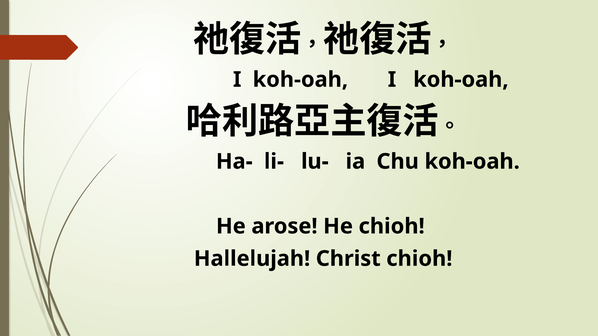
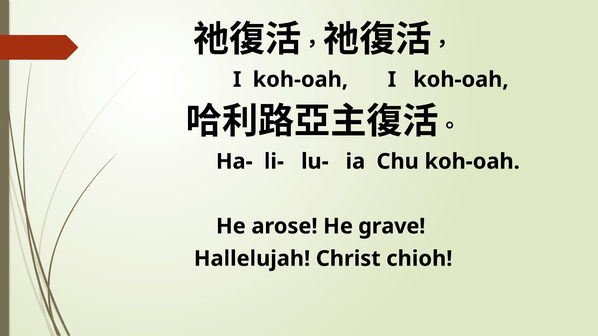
He chioh: chioh -> grave (392, 226)
